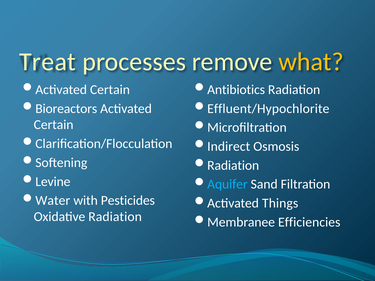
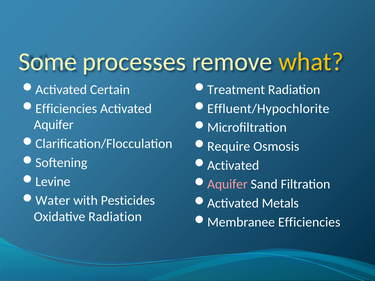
Treat: Treat -> Some (48, 62)
Antibiotics: Antibiotics -> Treatment (236, 90)
Bioreactors: Bioreactors -> Efficiencies (66, 109)
Certain: Certain -> Aquifer (54, 125)
Indirect: Indirect -> Require (229, 147)
Radiation: Radiation -> Activated (233, 165)
Aquifer colour: light blue -> pink (227, 184)
Things: Things -> Metals (280, 203)
